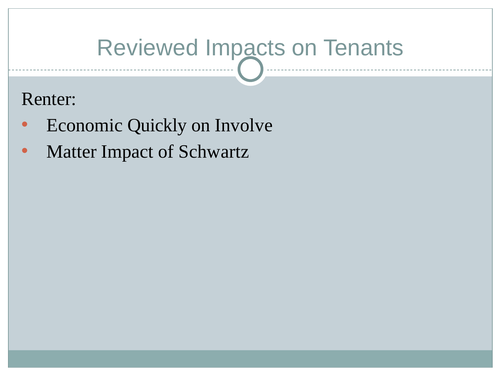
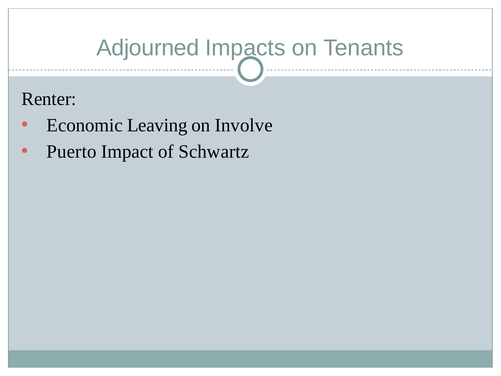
Reviewed: Reviewed -> Adjourned (148, 48)
Quickly: Quickly -> Leaving (157, 125)
Matter: Matter -> Puerto (72, 151)
